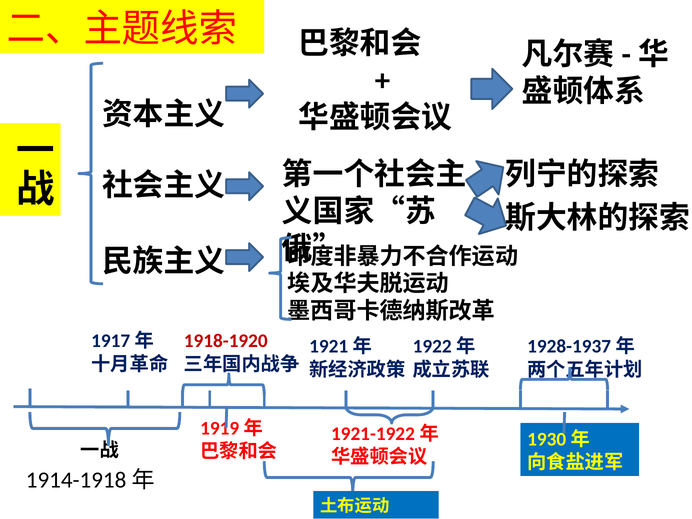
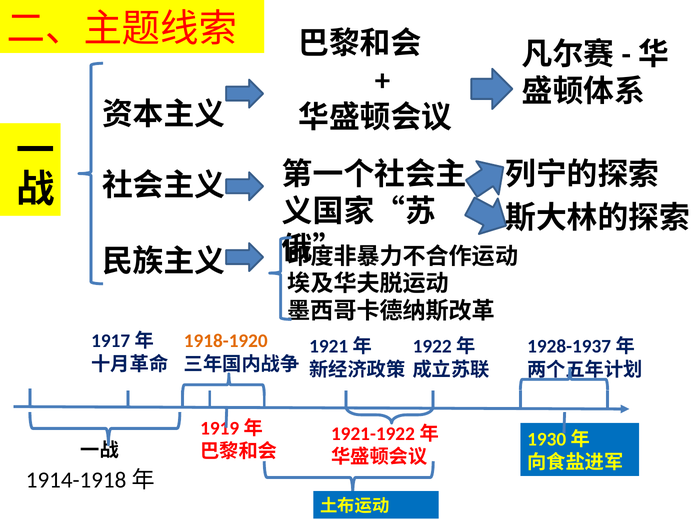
1918-1920 colour: red -> orange (226, 341)
